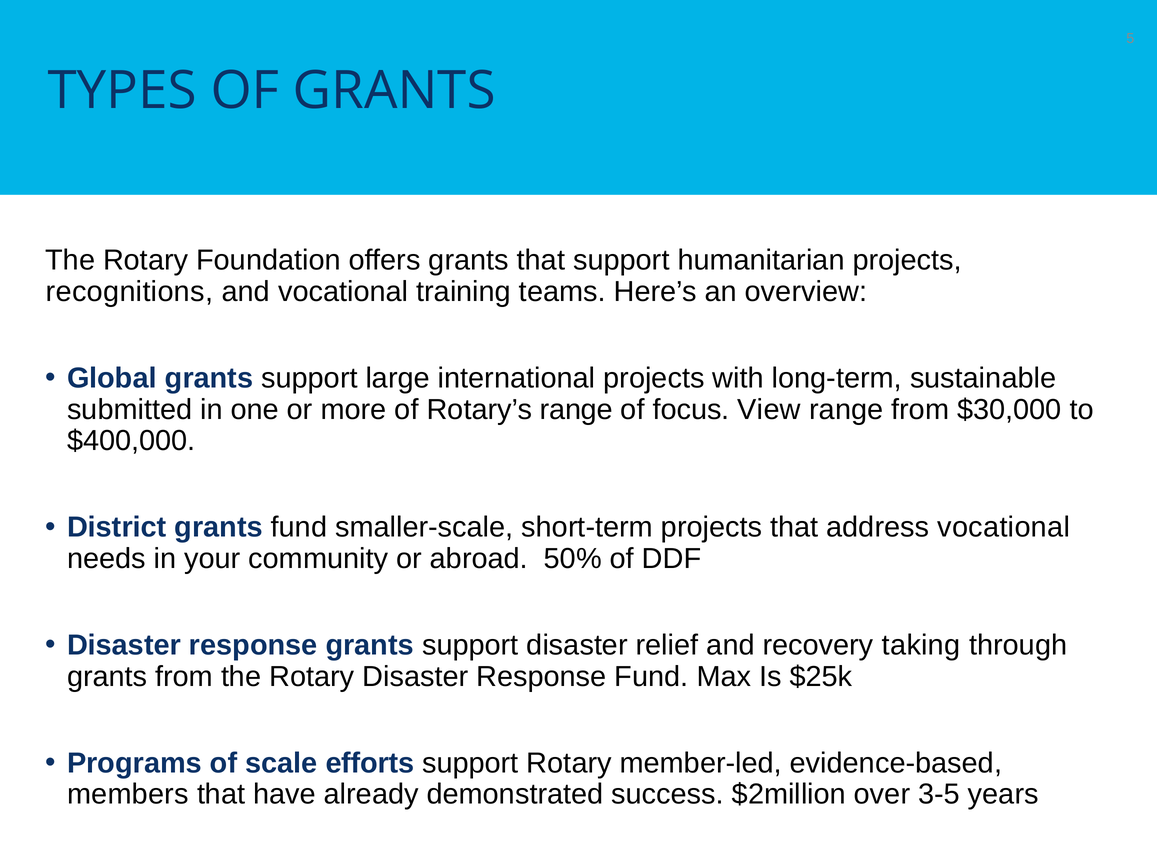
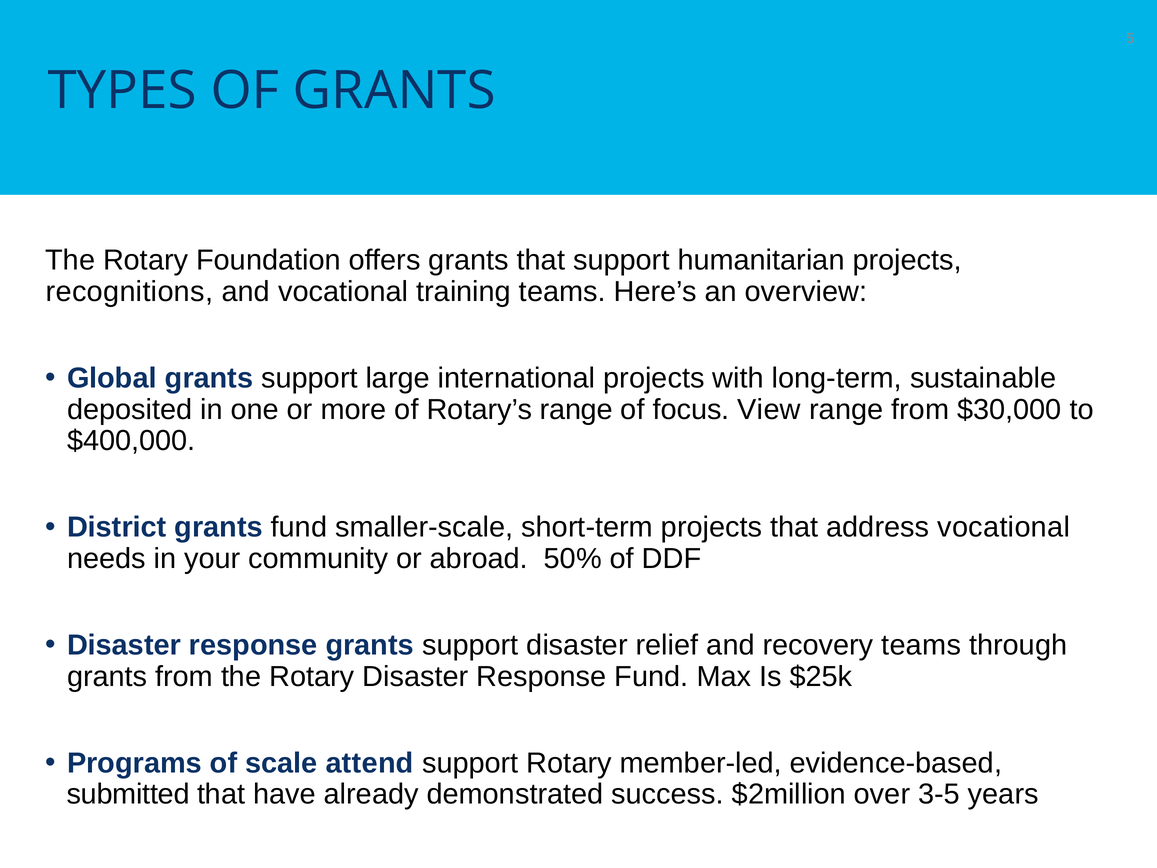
submitted: submitted -> deposited (130, 409)
recovery taking: taking -> teams (921, 645)
efforts: efforts -> attend (370, 763)
members: members -> submitted (128, 794)
